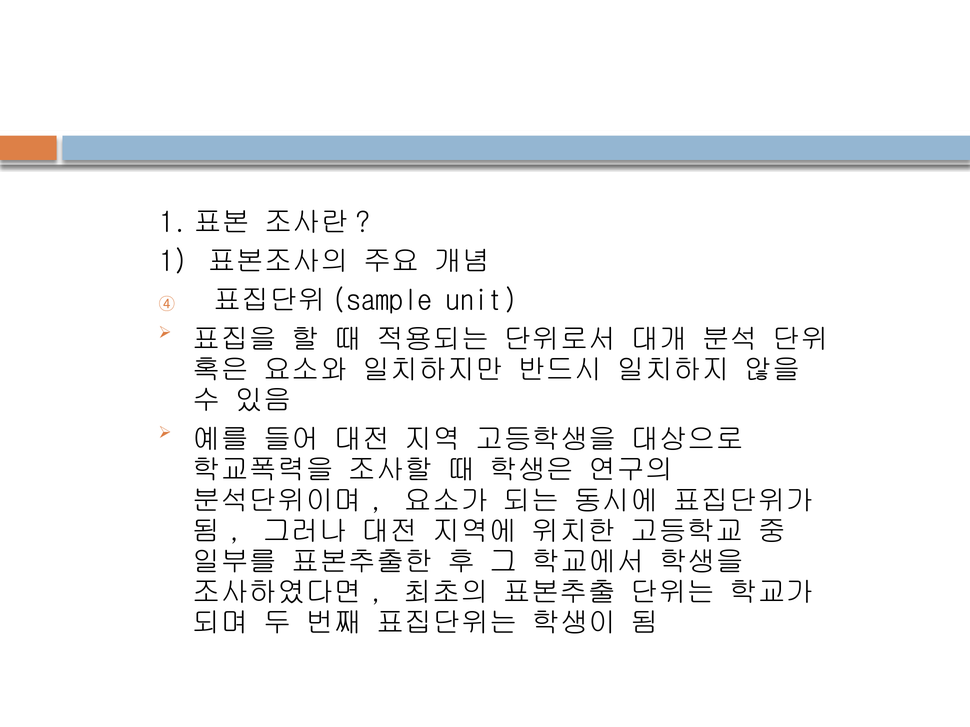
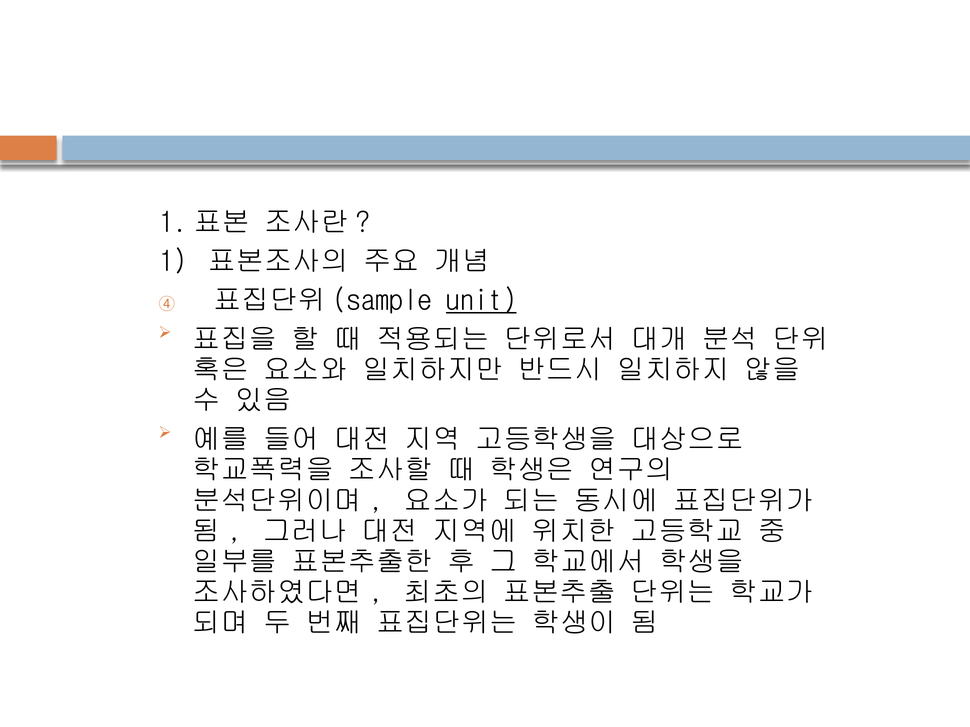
unit underline: none -> present (481, 301)
